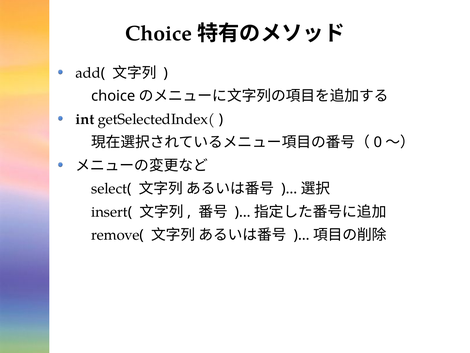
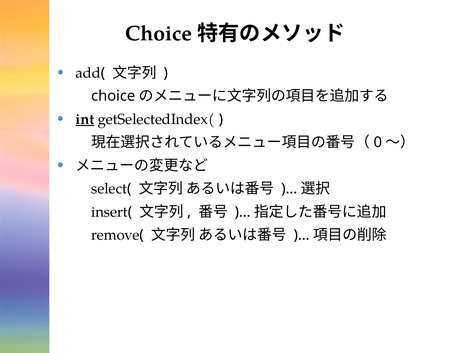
int underline: none -> present (85, 119)
